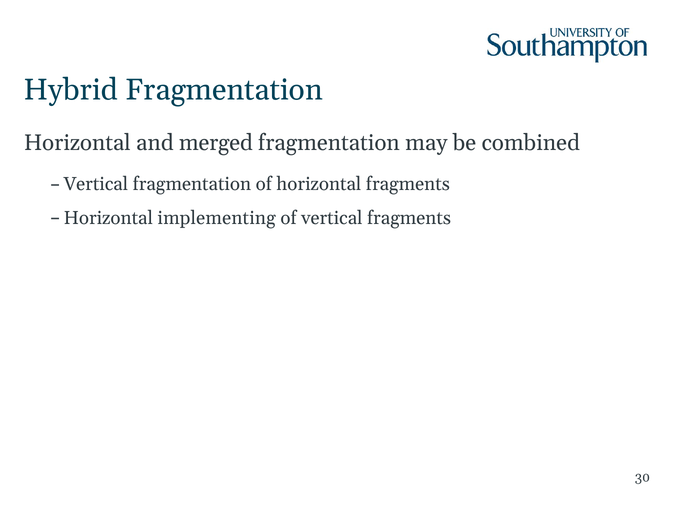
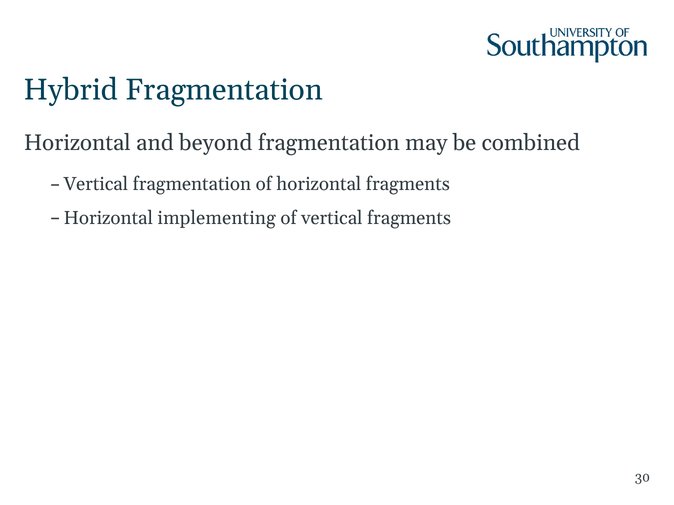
merged: merged -> beyond (216, 143)
